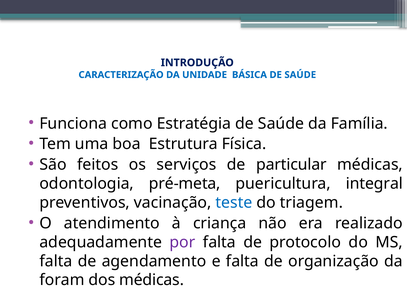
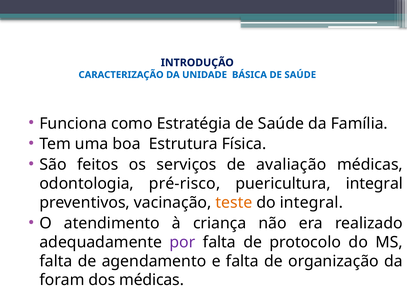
particular: particular -> avaliação (291, 165)
pré-meta: pré-meta -> pré-risco (185, 184)
teste colour: blue -> orange (234, 203)
do triagem: triagem -> integral (311, 203)
